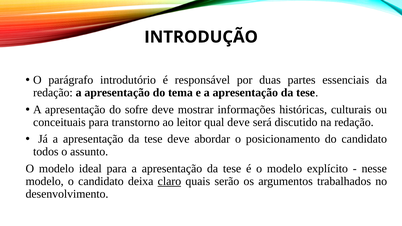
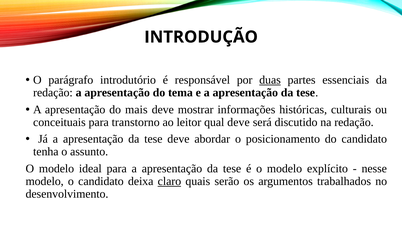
duas underline: none -> present (270, 80)
sofre: sofre -> mais (136, 110)
todos: todos -> tenha (46, 152)
